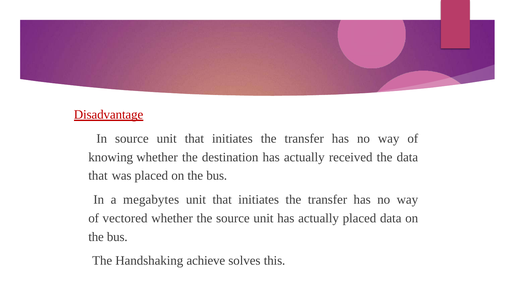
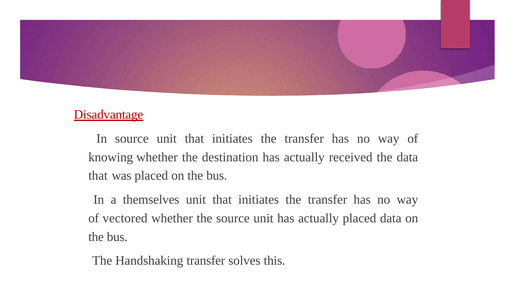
megabytes: megabytes -> themselves (151, 199)
Handshaking achieve: achieve -> transfer (206, 260)
